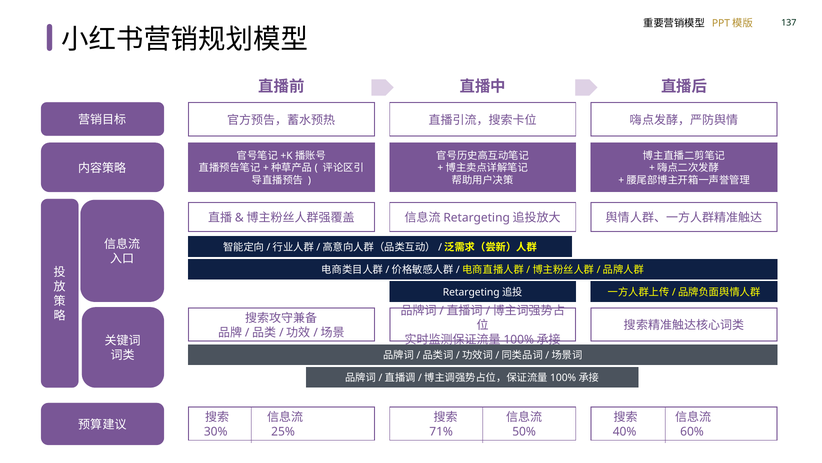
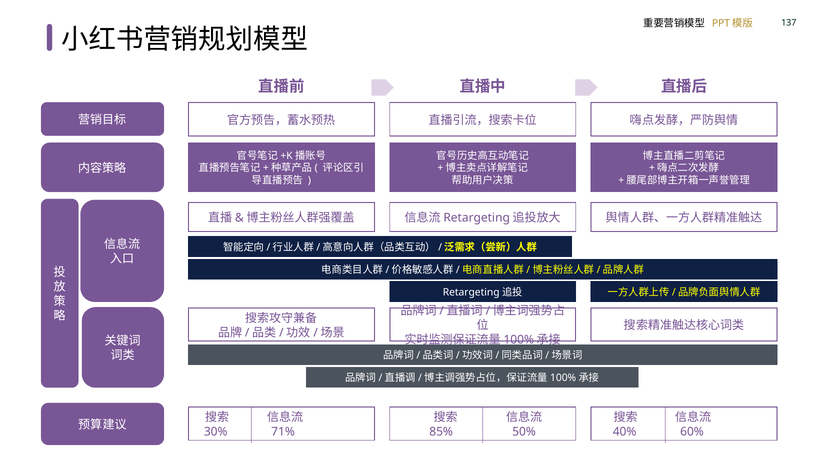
25%: 25% -> 71% (283, 431)
71%: 71% -> 85% (441, 431)
